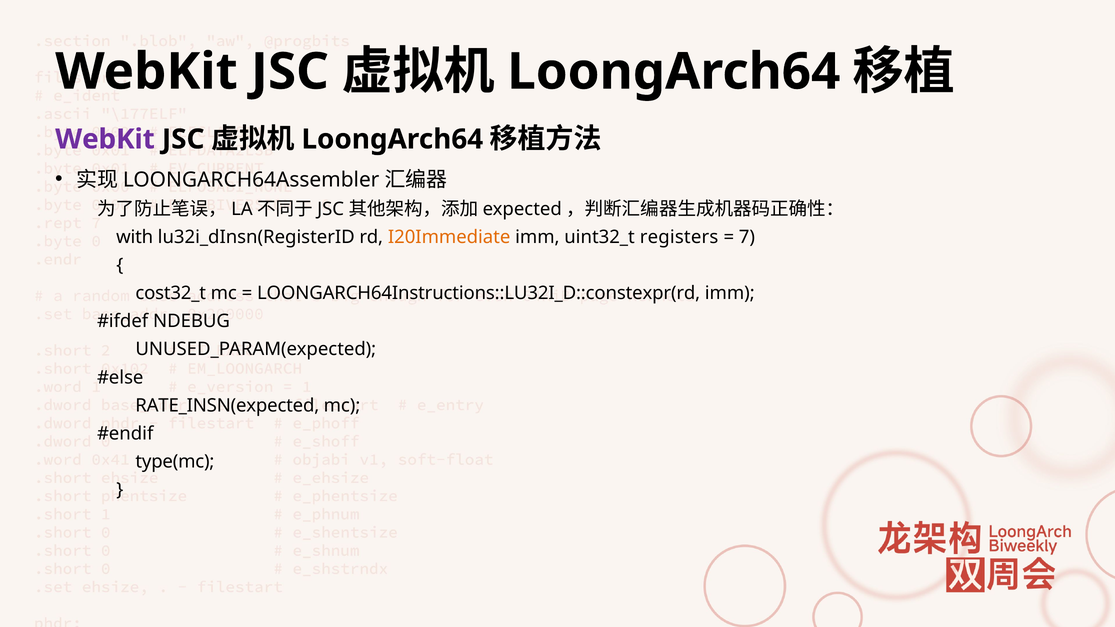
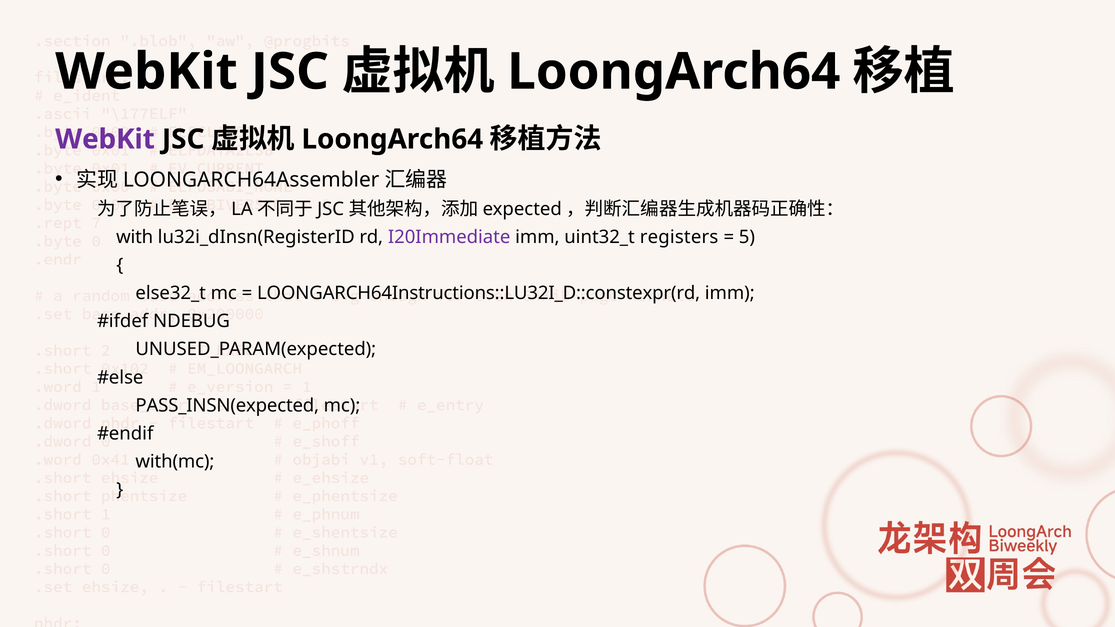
I20Immediate colour: orange -> purple (449, 237)
7: 7 -> 5 (747, 237)
cost32_t: cost32_t -> else32_t (171, 293)
RATE_INSN(expected: RATE_INSN(expected -> PASS_INSN(expected (227, 406)
type(mc: type(mc -> with(mc (175, 462)
